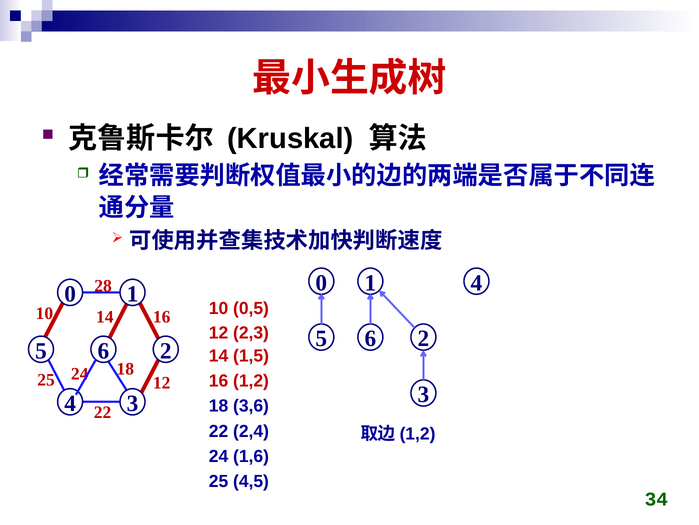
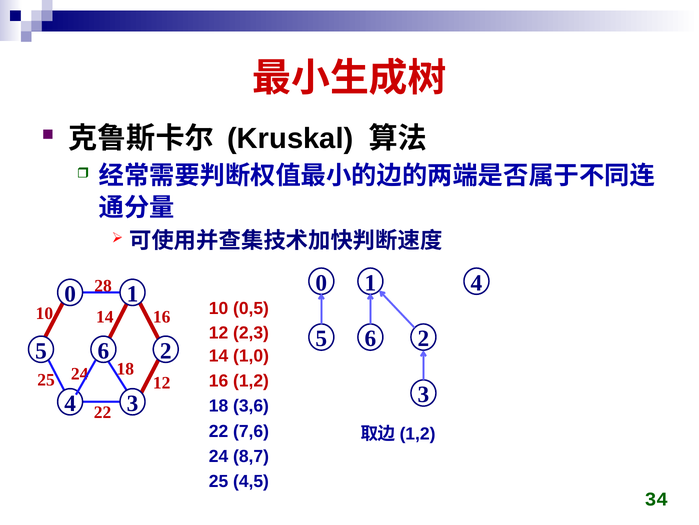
1,5: 1,5 -> 1,0 (251, 355)
2,4: 2,4 -> 7,6 (251, 431)
1,6: 1,6 -> 8,7 (251, 456)
